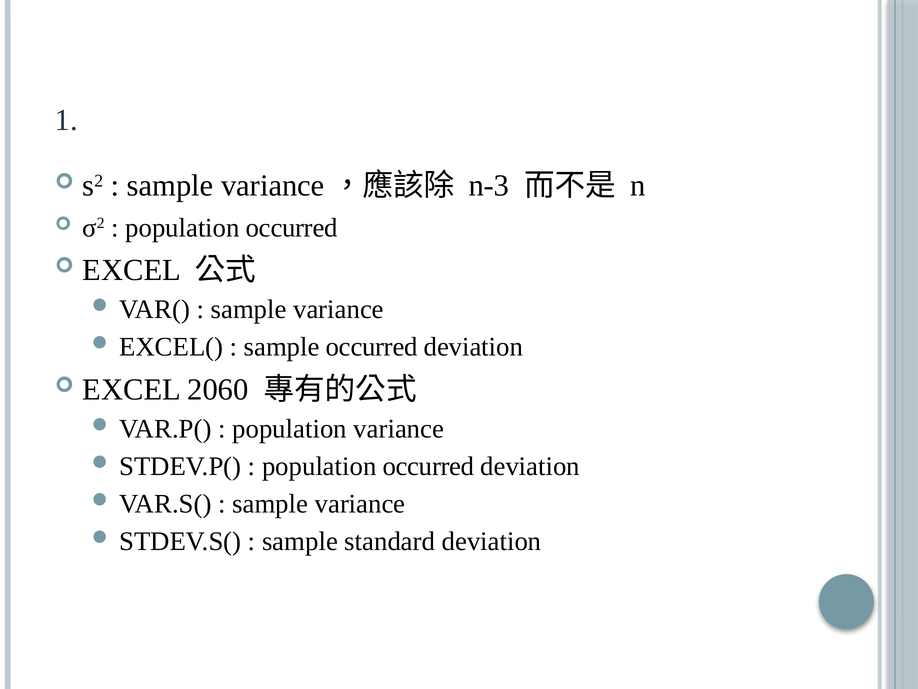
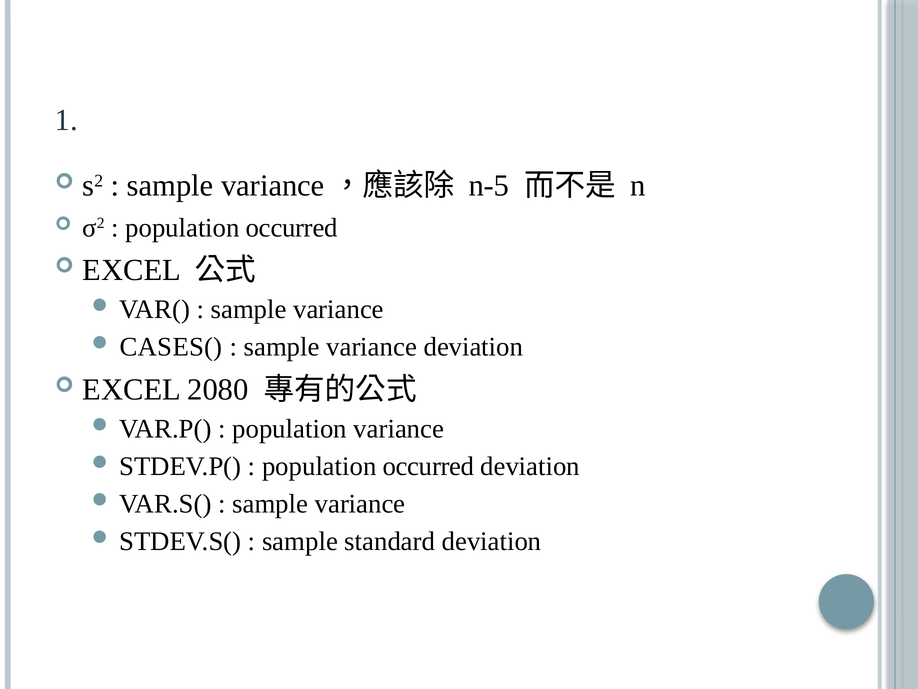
n-3: n-3 -> n-5 (489, 186)
EXCEL(: EXCEL( -> CASES( (171, 347)
occurred: occurred -> variance (372, 347)
2060: 2060 -> 2080 (218, 389)
